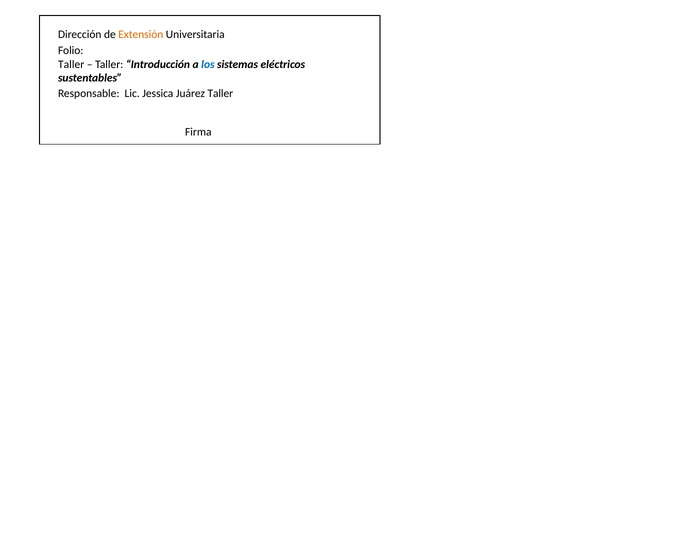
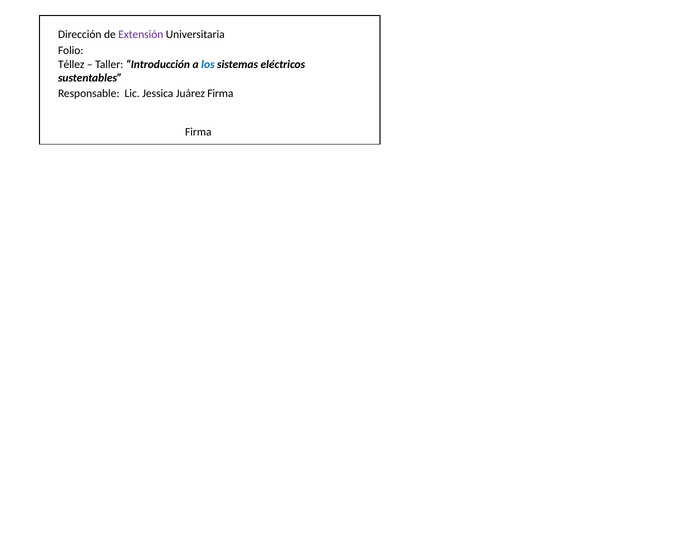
Extensión colour: orange -> purple (141, 35)
Taller: Taller -> Téllez (71, 64)
Juárez Taller: Taller -> Firma (220, 93)
